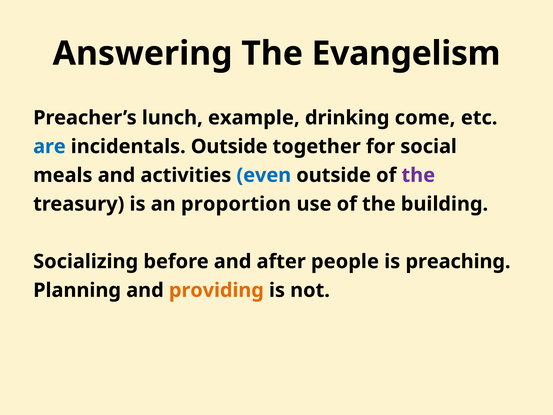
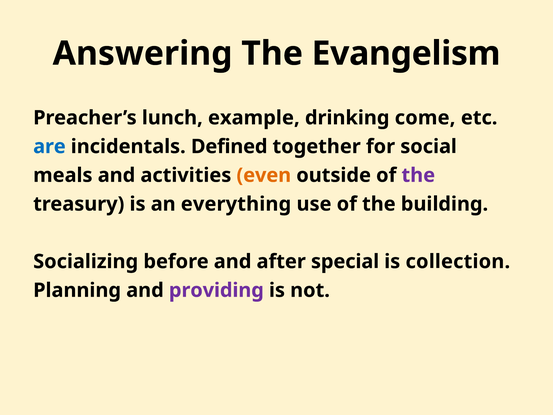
incidentals Outside: Outside -> Defined (229, 146)
even colour: blue -> orange (264, 175)
proportion: proportion -> everything (236, 204)
people: people -> special (345, 261)
preaching: preaching -> collection (458, 261)
providing colour: orange -> purple (216, 290)
